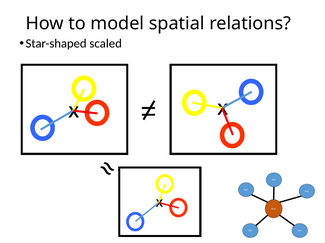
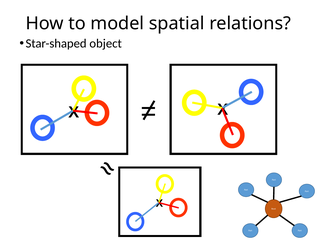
scaled: scaled -> object (106, 44)
